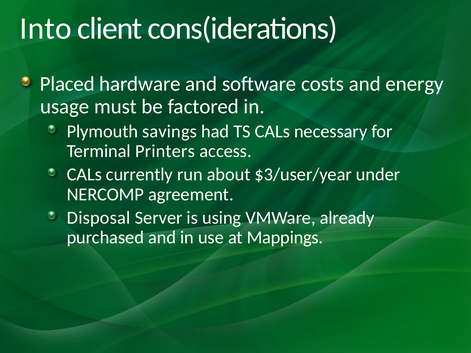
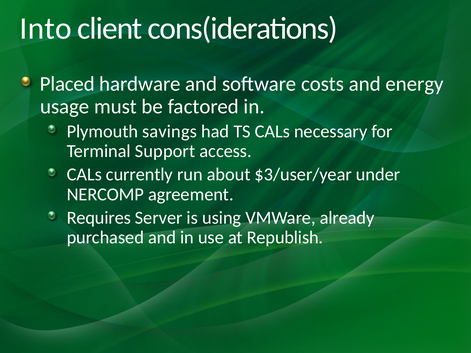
Printers: Printers -> Support (165, 151)
Disposal: Disposal -> Requires (99, 218)
Mappings: Mappings -> Republish (285, 238)
